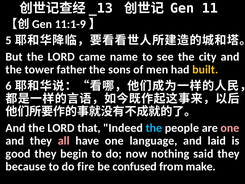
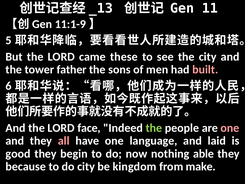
name: name -> these (124, 57)
built colour: yellow -> pink (205, 69)
that: that -> face (89, 128)
the colour: light blue -> light green (154, 128)
said: said -> able (203, 154)
do fire: fire -> city (86, 166)
confused: confused -> kingdom (135, 166)
